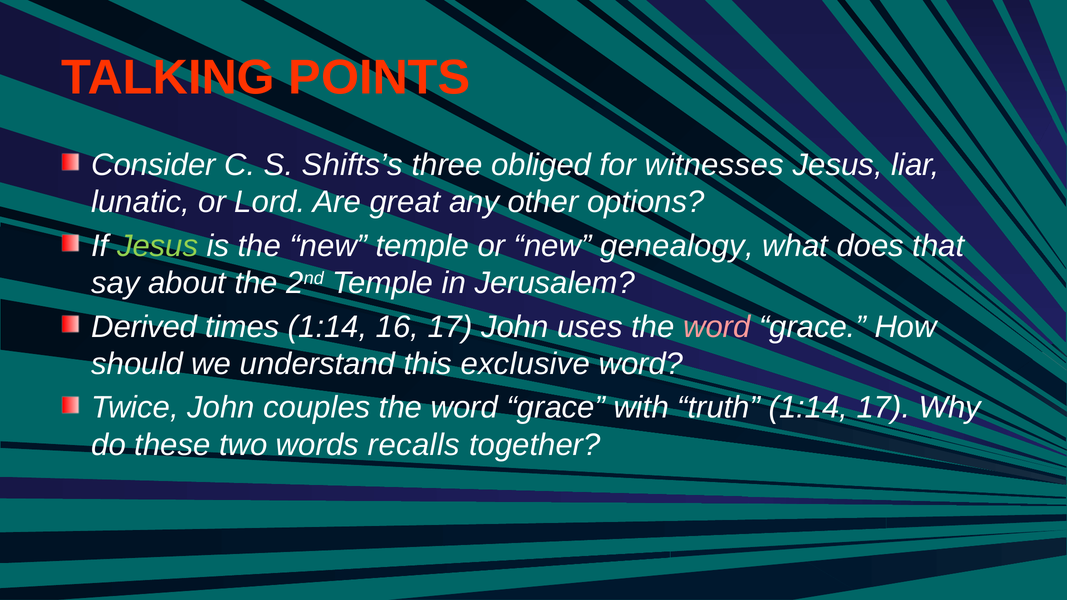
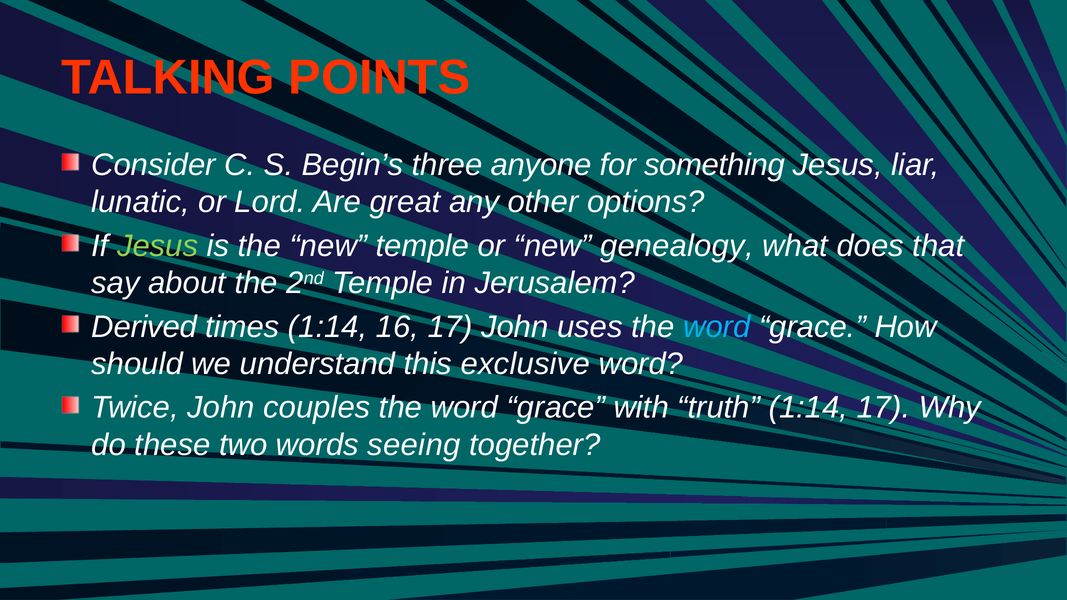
Shifts’s: Shifts’s -> Begin’s (352, 165)
obliged: obliged -> anyone (541, 165)
witnesses: witnesses -> something (715, 165)
word colour: pink -> light blue (717, 327)
recalls: recalls -> seeing (414, 445)
